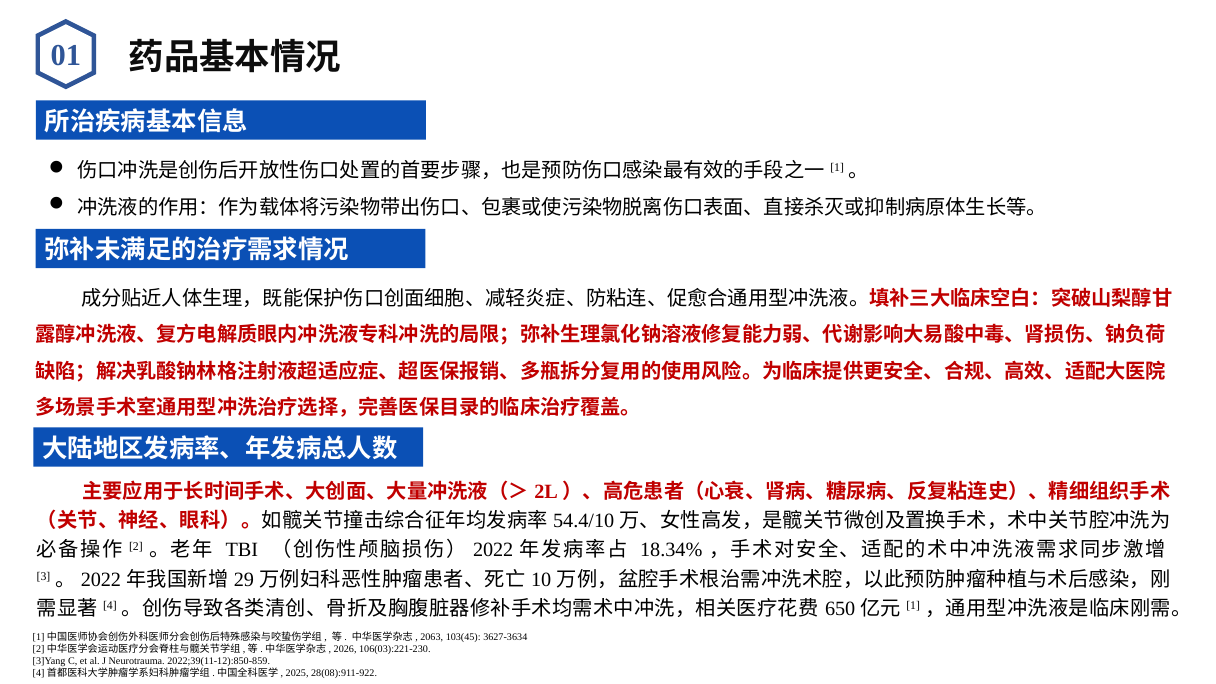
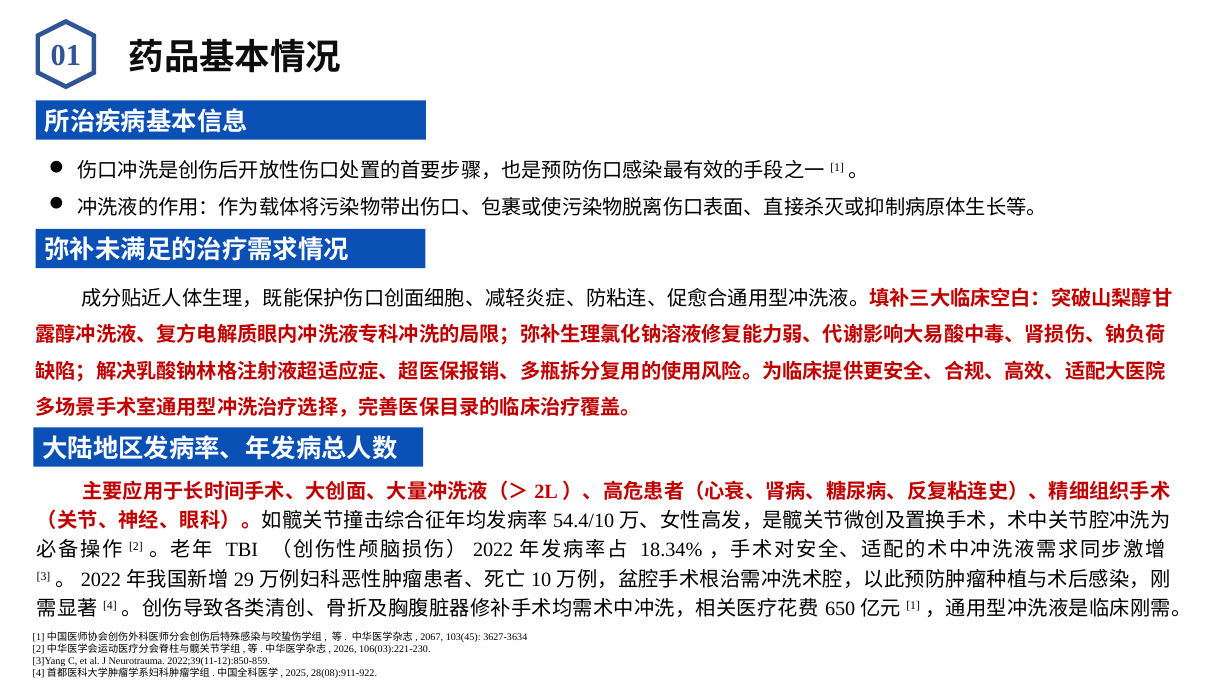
2063: 2063 -> 2067 (432, 637)
